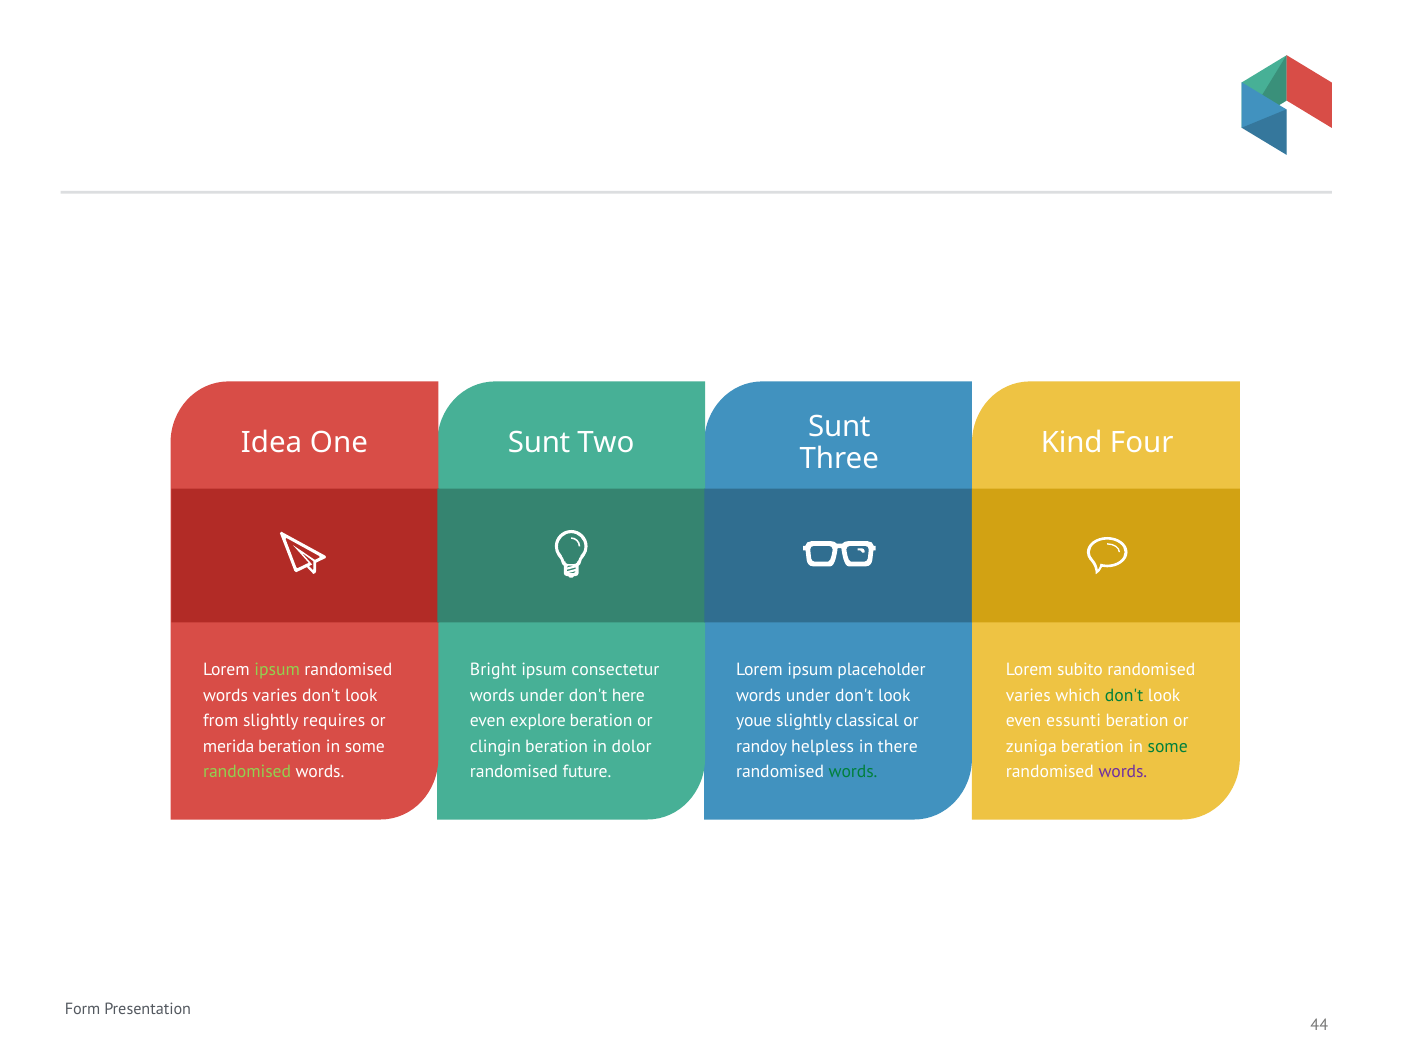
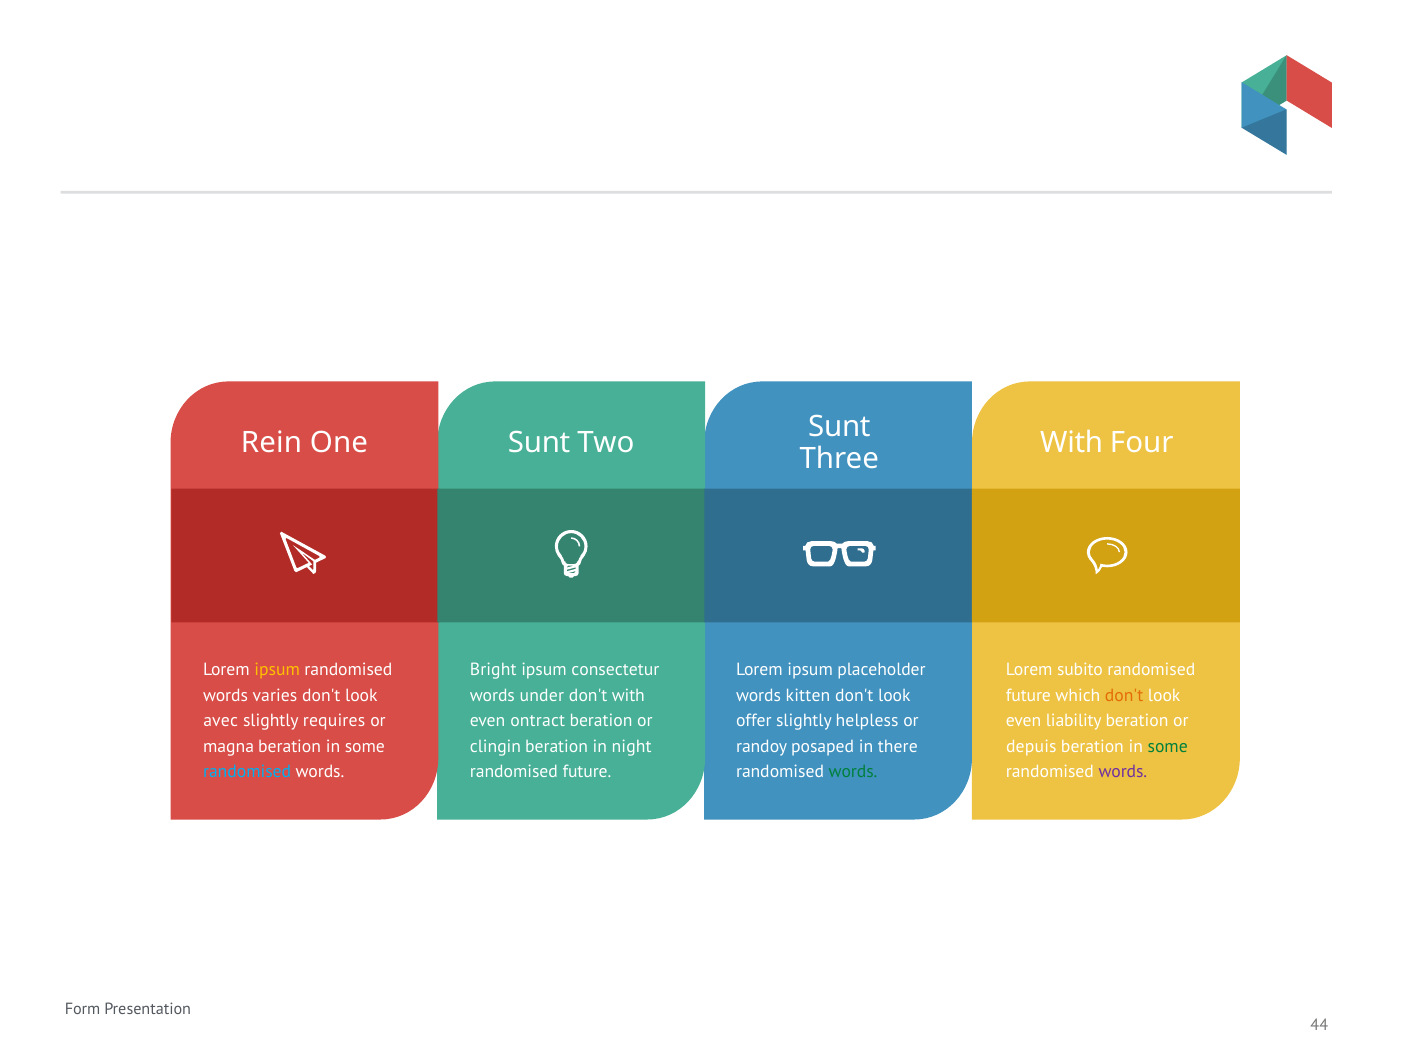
Idea: Idea -> Rein (271, 443)
Kind: Kind -> With (1072, 443)
ipsum colour: light green -> yellow (277, 670)
don't here: here -> with (628, 696)
under: under -> kitten (808, 696)
varies: varies -> future (1028, 696)
don't colour: green -> orange (1124, 696)
from: from -> avec (221, 721)
explore: explore -> ontract (538, 721)
youe: youe -> offer (754, 721)
classical: classical -> helpless (867, 721)
essunti: essunti -> liability (1074, 721)
merida: merida -> magna (229, 747)
dolor: dolor -> night (632, 747)
helpless: helpless -> posaped (823, 747)
zuniga: zuniga -> depuis (1031, 747)
randomised colour: light green -> light blue (247, 772)
